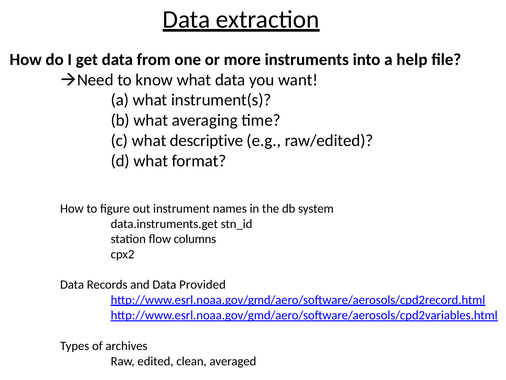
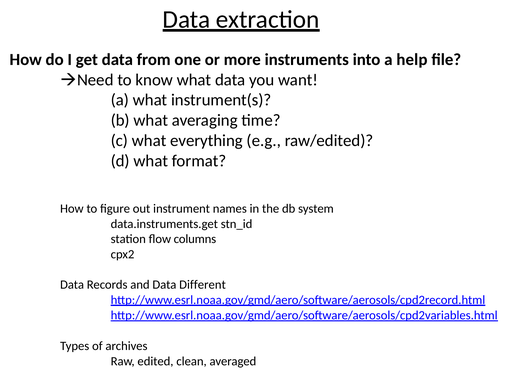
descriptive: descriptive -> everything (206, 140)
Provided: Provided -> Different (203, 284)
